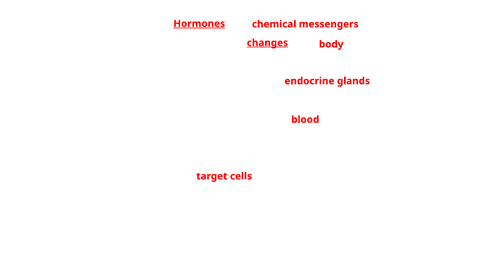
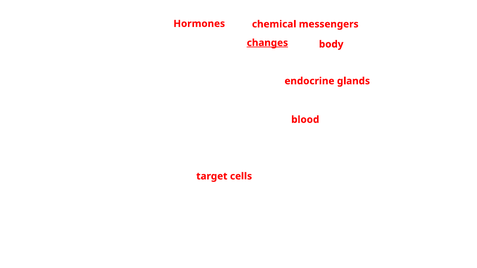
Hormones underline: present -> none (199, 24)
